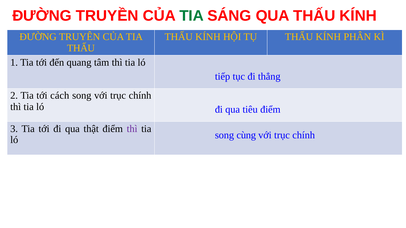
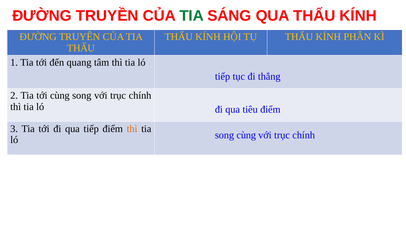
tới cách: cách -> cùng (60, 96)
qua thật: thật -> tiếp (91, 129)
thì colour: purple -> orange (132, 129)
